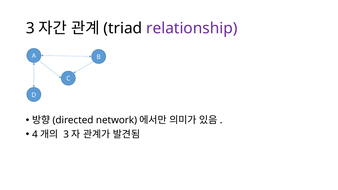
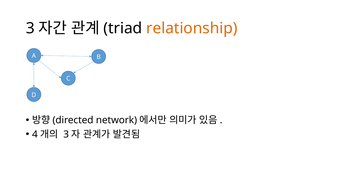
relationship colour: purple -> orange (192, 28)
